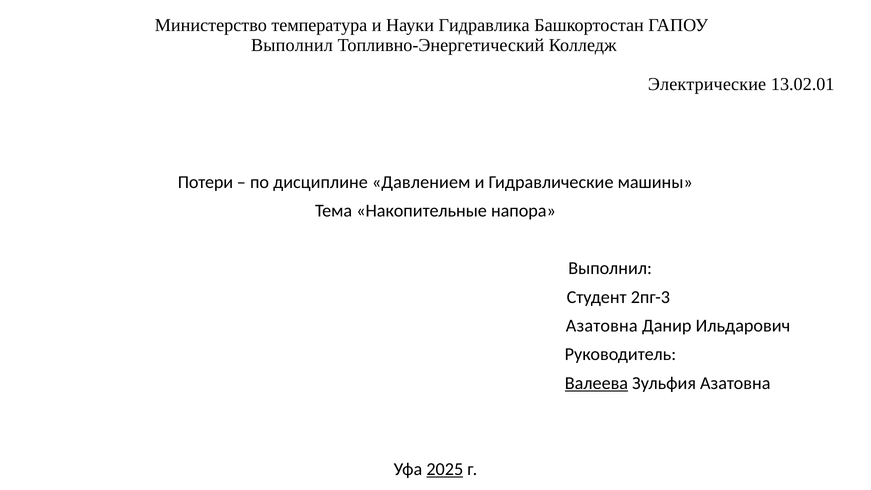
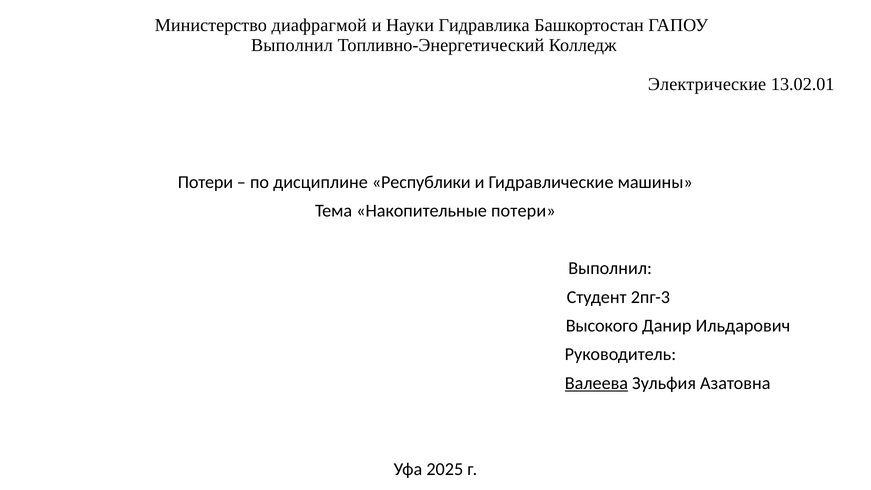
температура: температура -> диафрагмой (319, 25)
Давлением: Давлением -> Республики (421, 182)
Накопительные напора: напора -> потери (523, 211)
Азатовна: Азатовна -> Высокого (602, 326)
2025 underline: present -> none (445, 469)
